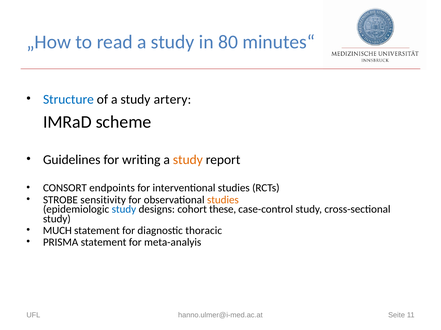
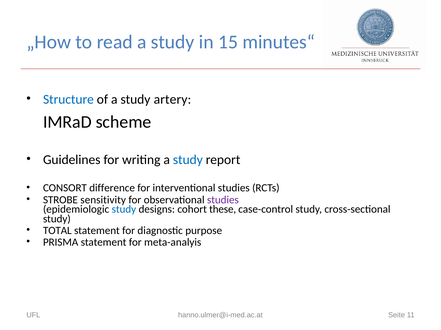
80: 80 -> 15 (228, 42)
study colour: orange -> blue (188, 160)
endpoints: endpoints -> difference (112, 188)
studies colour: orange -> purple (223, 200)
MUCH: MUCH -> TOTAL (57, 231)
thoracic: thoracic -> purpose (204, 231)
